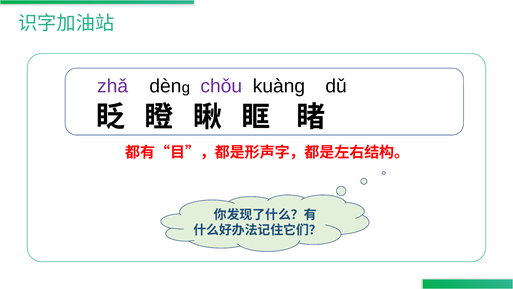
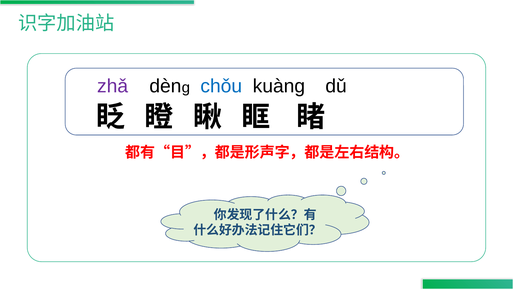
chǒu colour: purple -> blue (221, 86)
